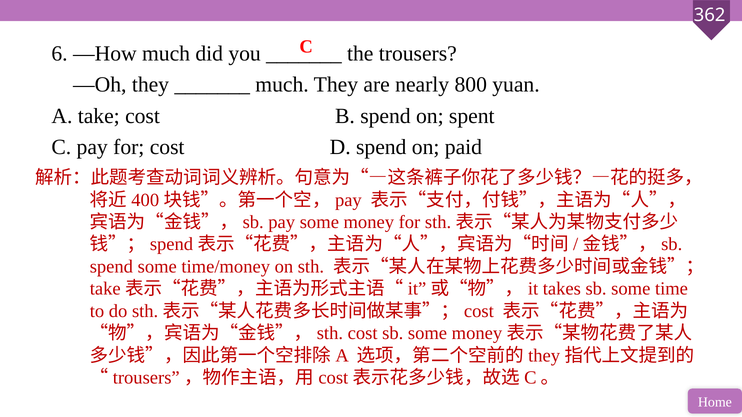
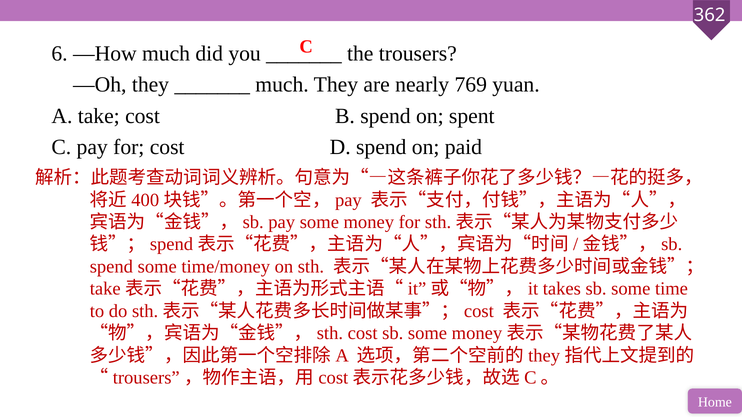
800: 800 -> 769 (471, 85)
